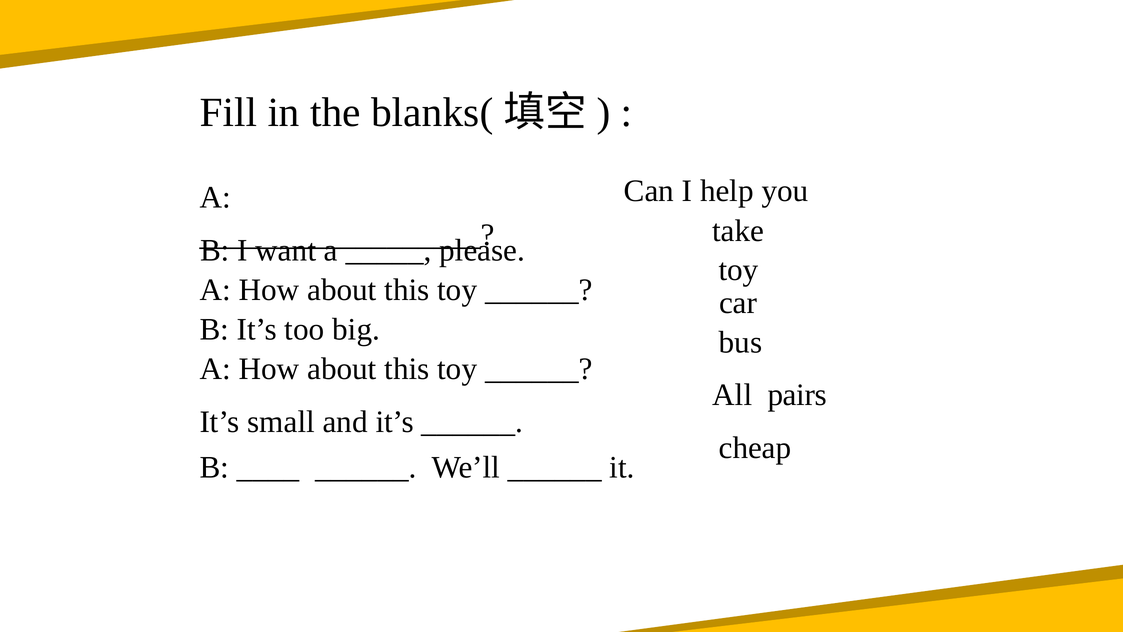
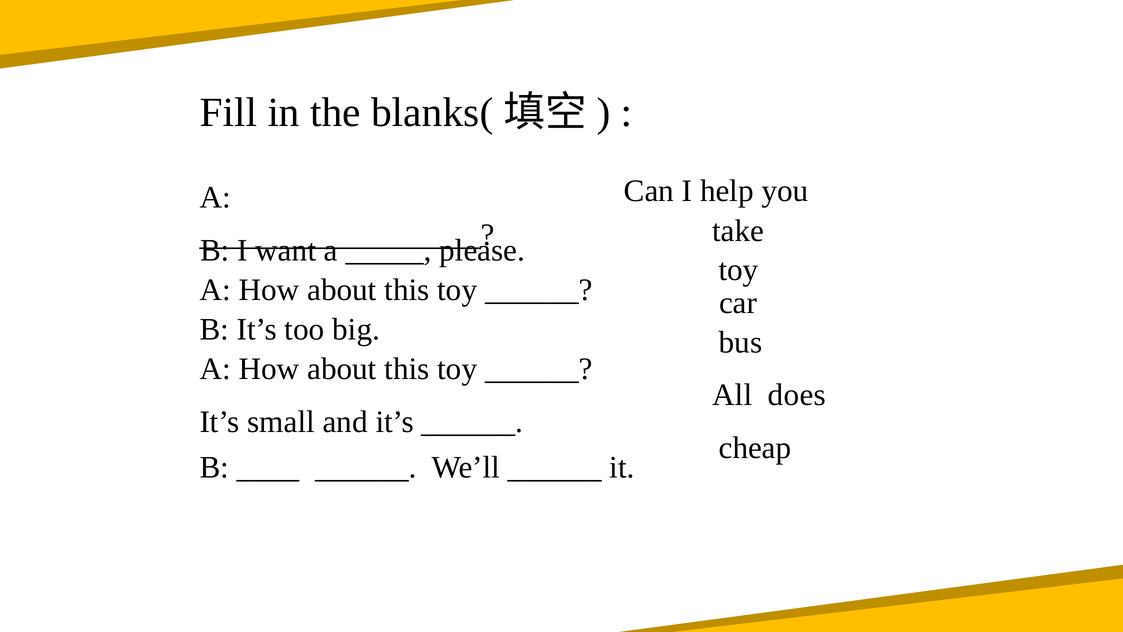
pairs: pairs -> does (797, 395)
